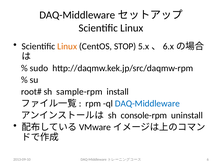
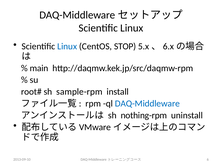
Linux colour: orange -> blue (67, 46)
sudo: sudo -> main (39, 68)
console-rpm: console-rpm -> nothing-rpm (144, 115)
